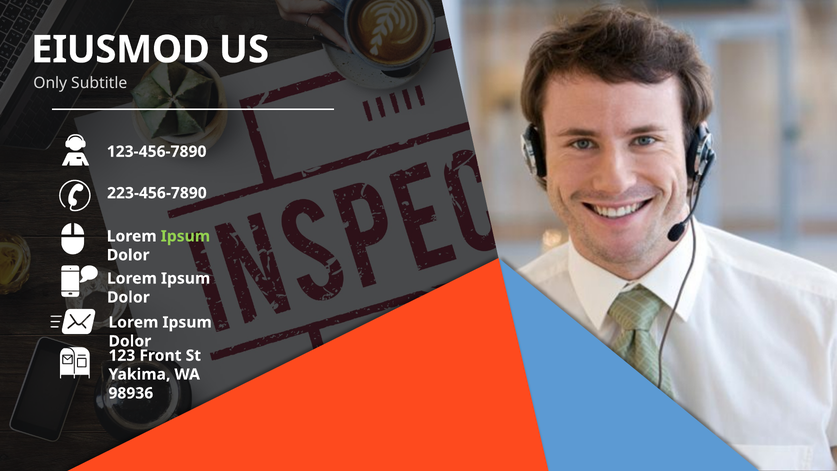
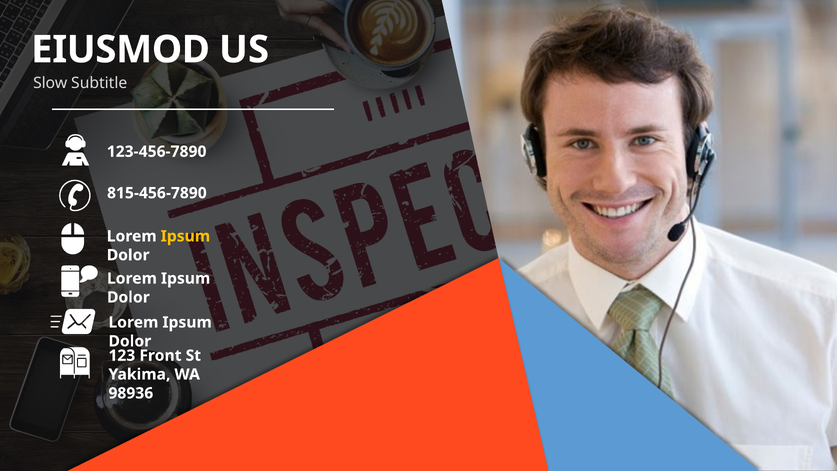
Only: Only -> Slow (50, 83)
223-456-7890: 223-456-7890 -> 815-456-7890 (157, 193)
Ipsum colour: light green -> yellow (185, 236)
